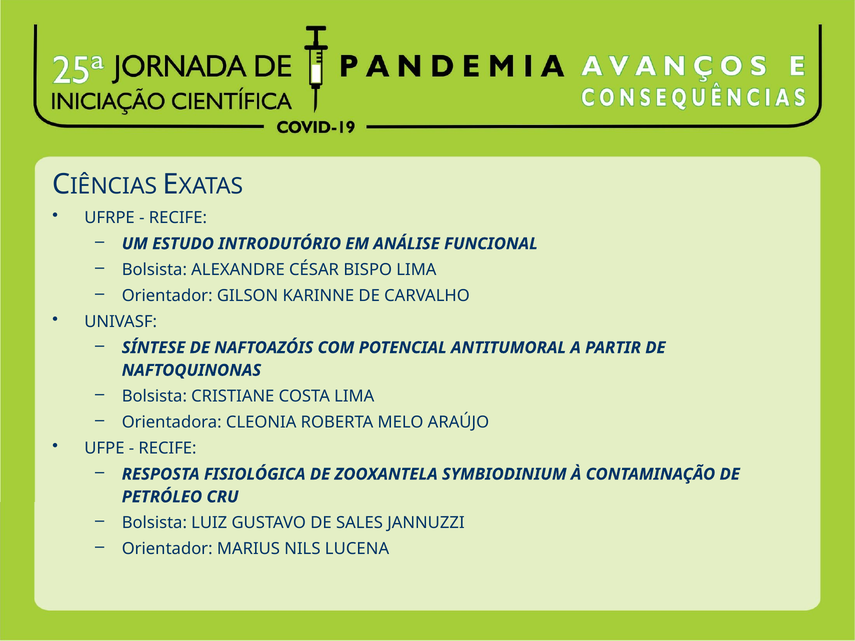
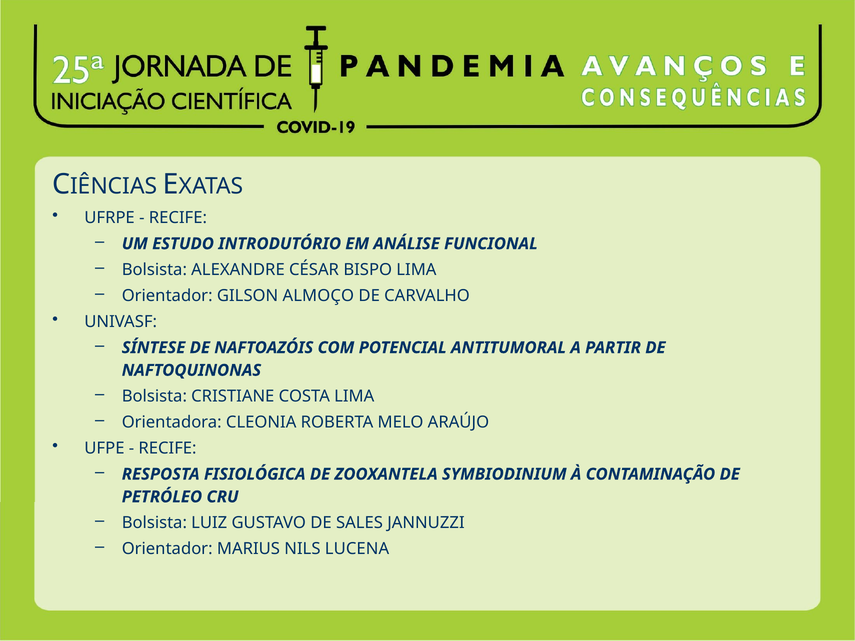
KARINNE: KARINNE -> ALMOÇO (318, 296)
